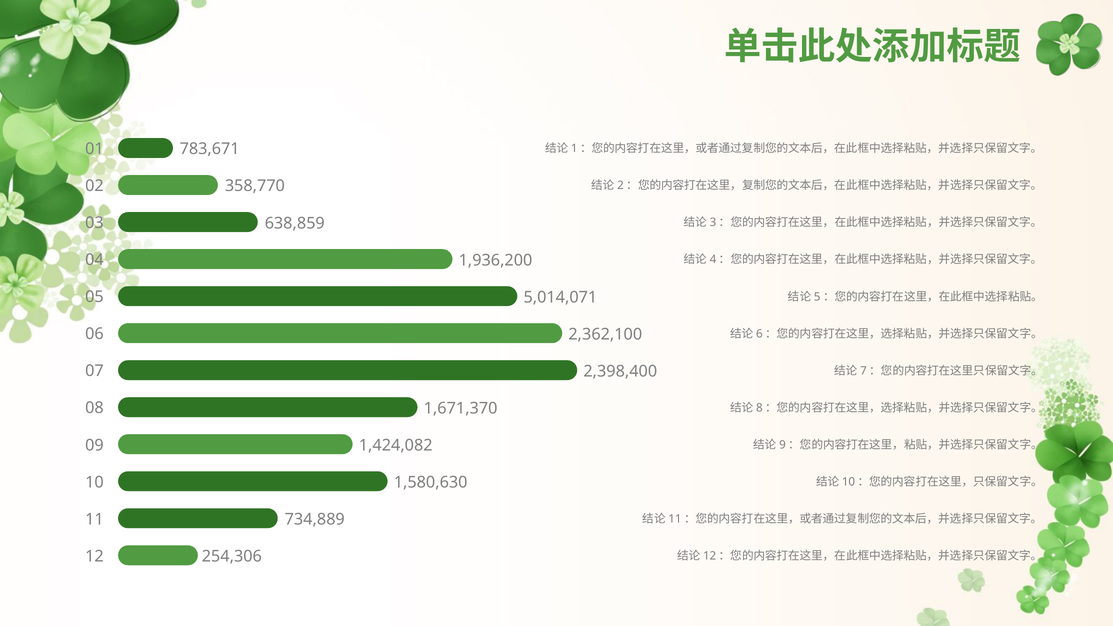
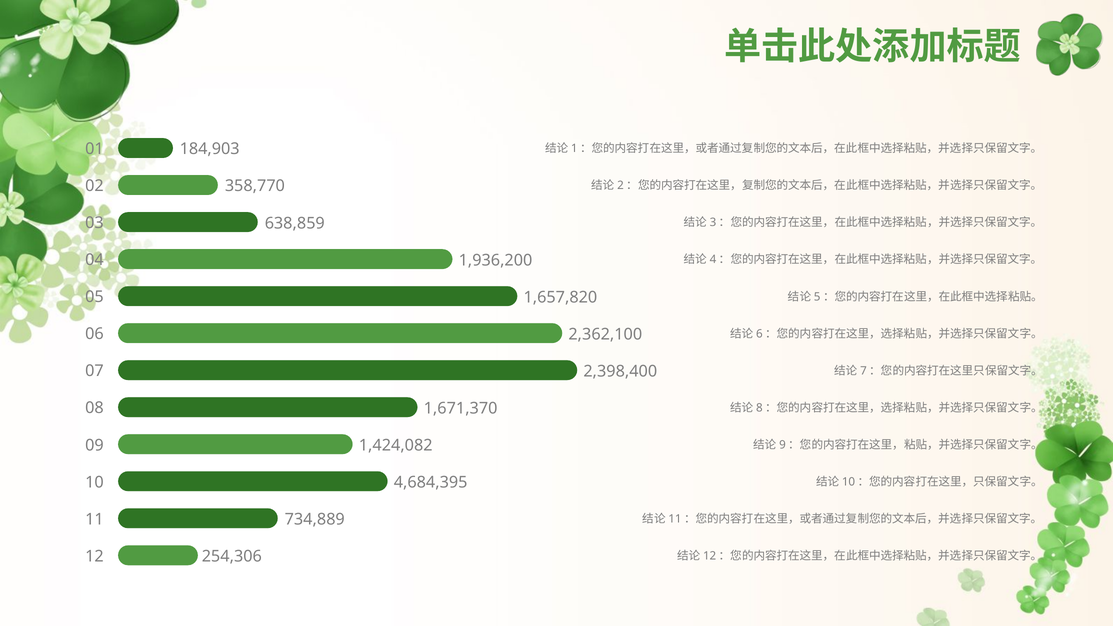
783,671: 783,671 -> 184,903 (210, 149)
5,014,071: 5,014,071 -> 1,657,820 (560, 297)
1,580,630: 1,580,630 -> 4,684,395 (431, 482)
